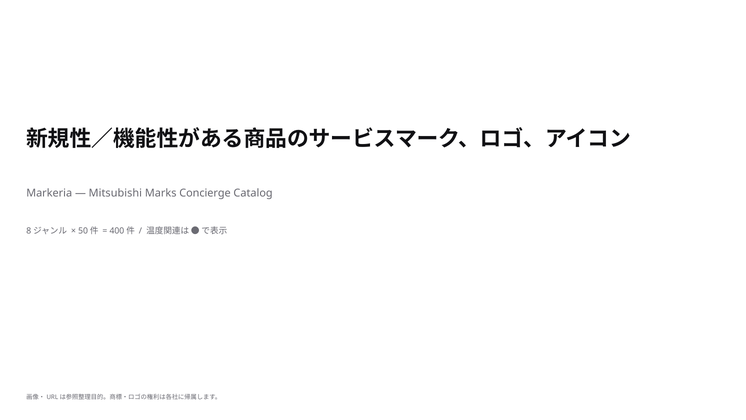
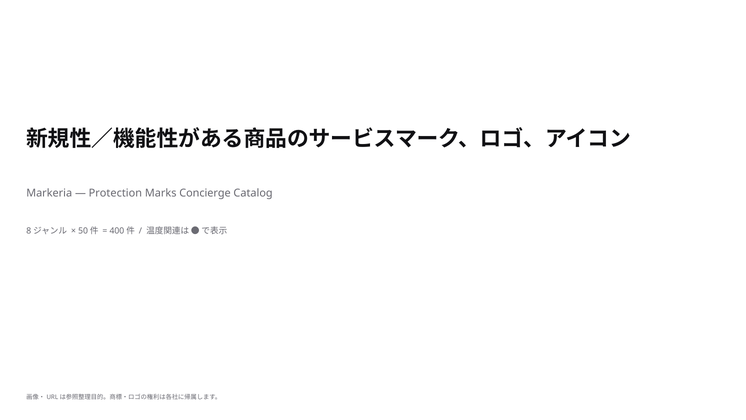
Mitsubishi: Mitsubishi -> Protection (115, 193)
